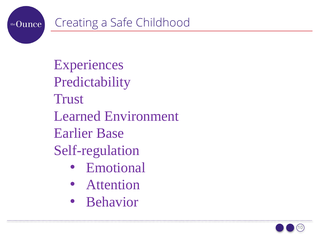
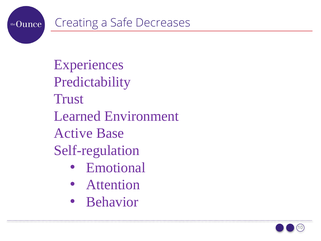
Childhood: Childhood -> Decreases (163, 23)
Earlier: Earlier -> Active (73, 133)
